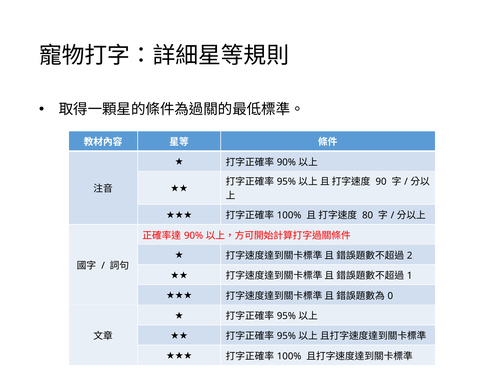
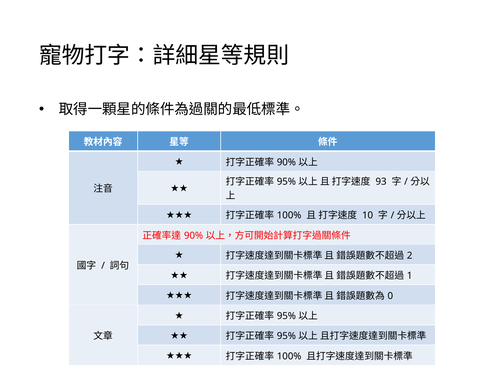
90: 90 -> 93 (381, 182)
80: 80 -> 10 (368, 215)
